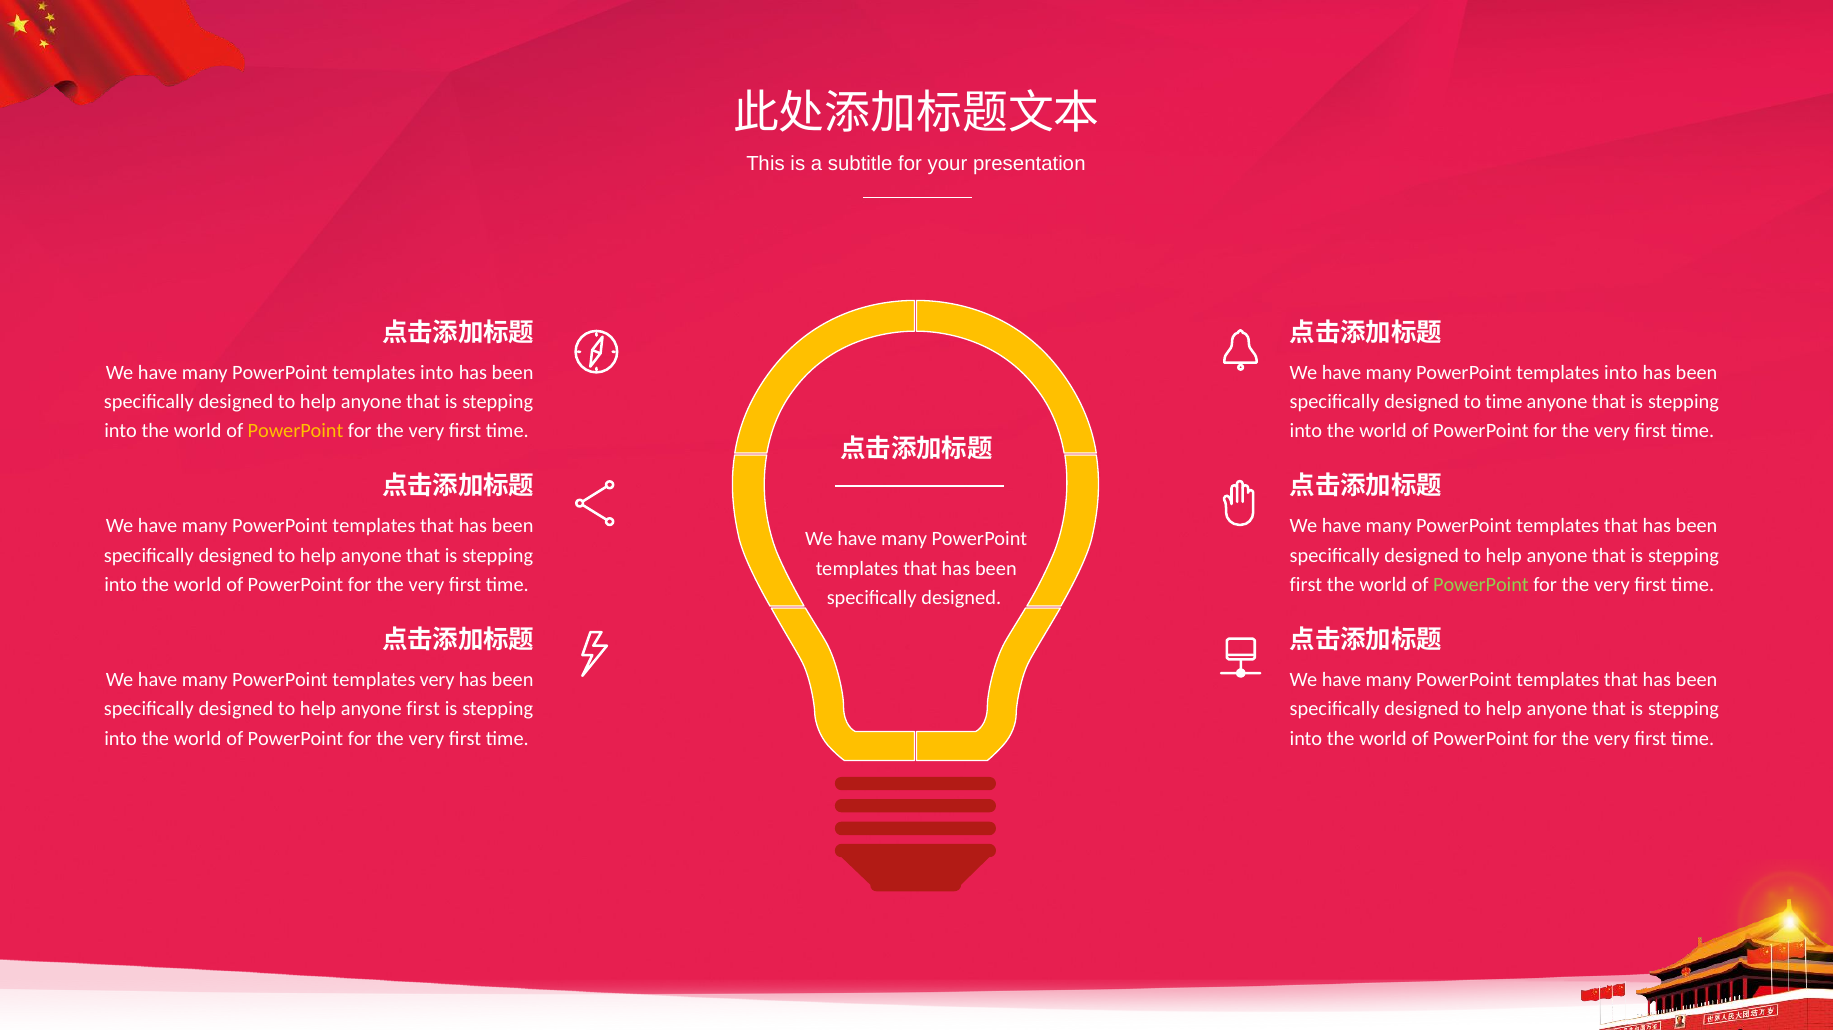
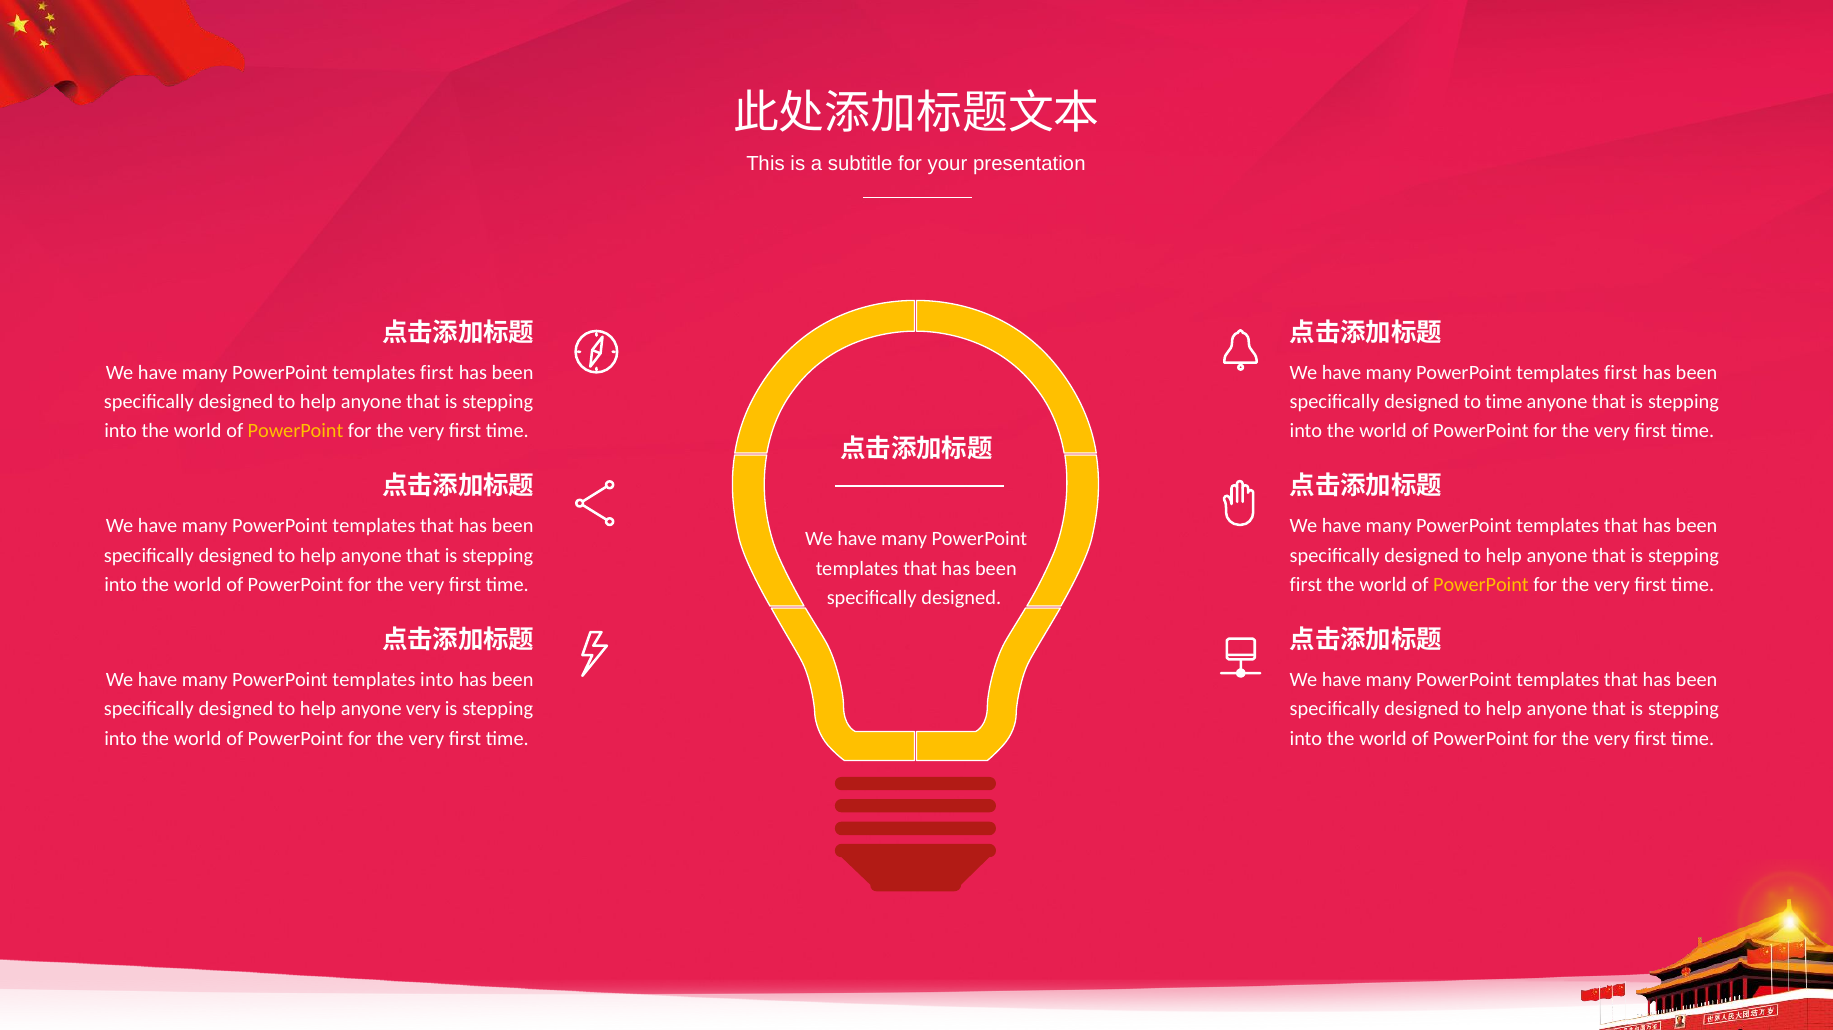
into: into -> first (437, 373)
into: into -> first (1621, 373)
PowerPoint colour: light green -> yellow (1481, 585)
templates very: very -> into (437, 680)
anyone first: first -> very (423, 709)
